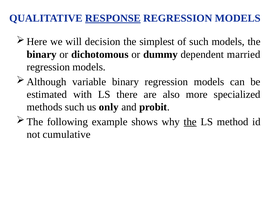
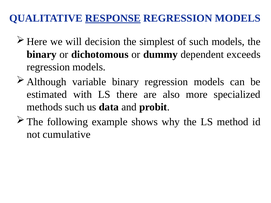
married: married -> exceeds (244, 54)
only: only -> data (109, 107)
the underline: present -> none (190, 122)
